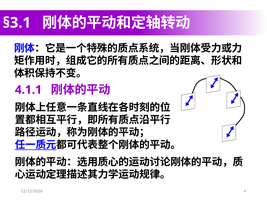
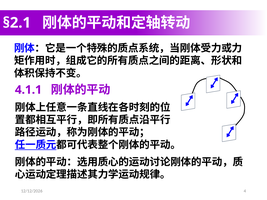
§3.1: §3.1 -> §2.1 (17, 23)
